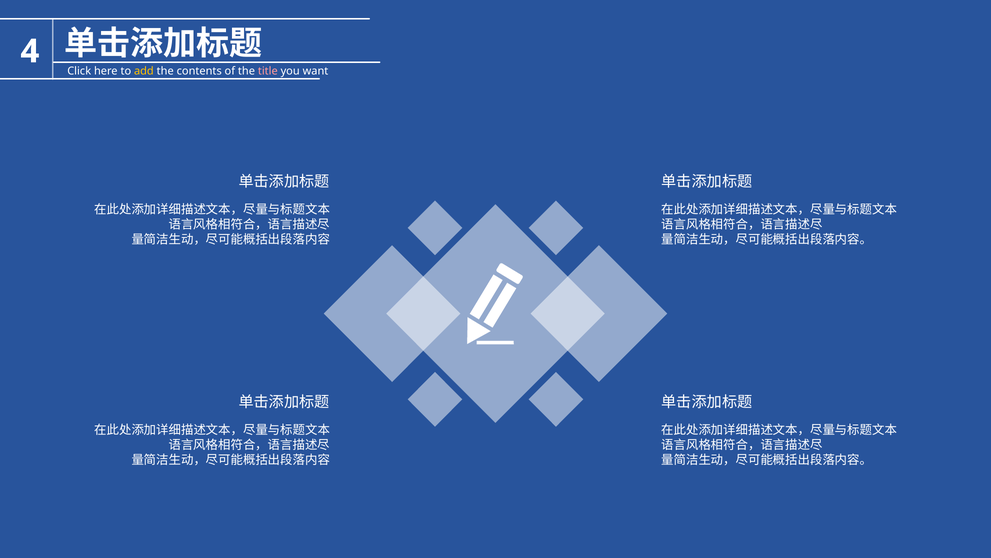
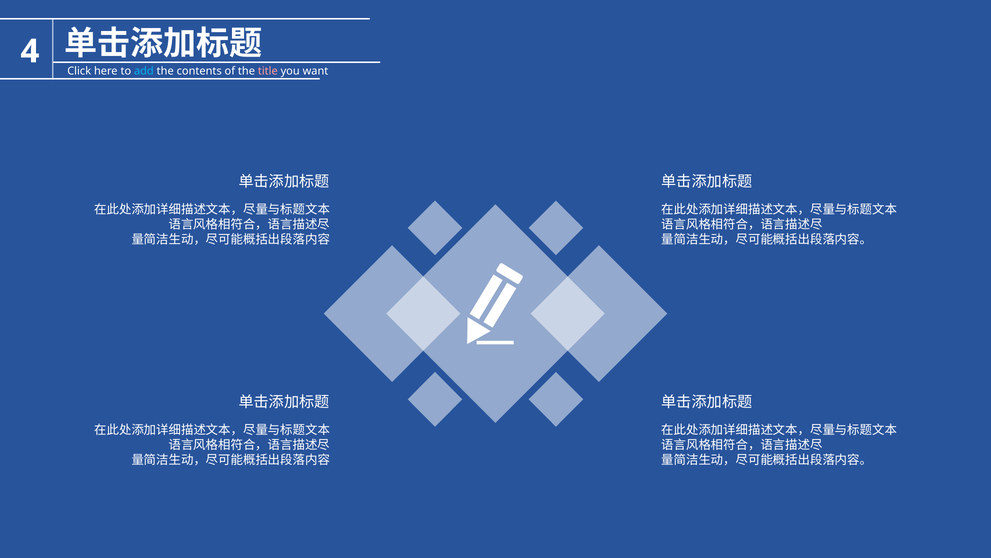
add colour: yellow -> light blue (144, 71)
